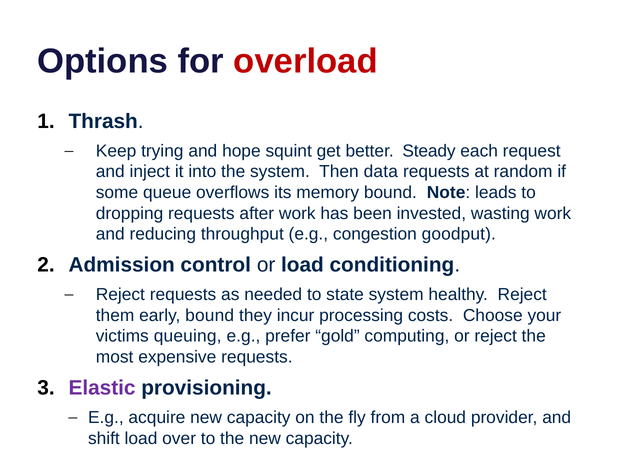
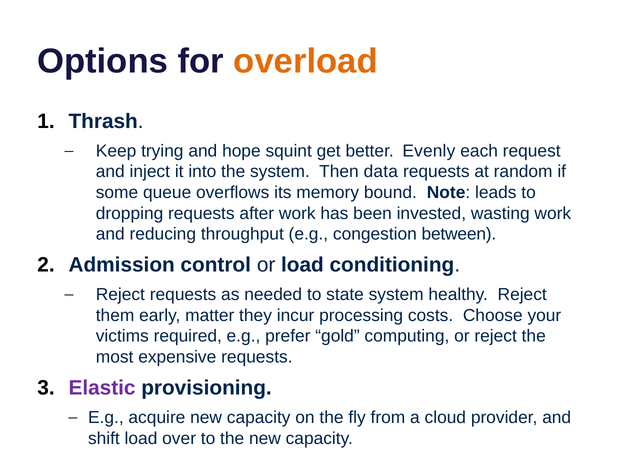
overload colour: red -> orange (306, 61)
Steady: Steady -> Evenly (429, 151)
goodput: goodput -> between (459, 234)
early bound: bound -> matter (210, 315)
queuing: queuing -> required (188, 336)
